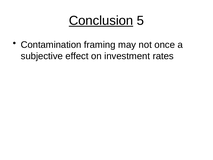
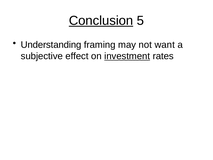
Contamination: Contamination -> Understanding (51, 45)
once: once -> want (165, 45)
investment underline: none -> present (127, 56)
